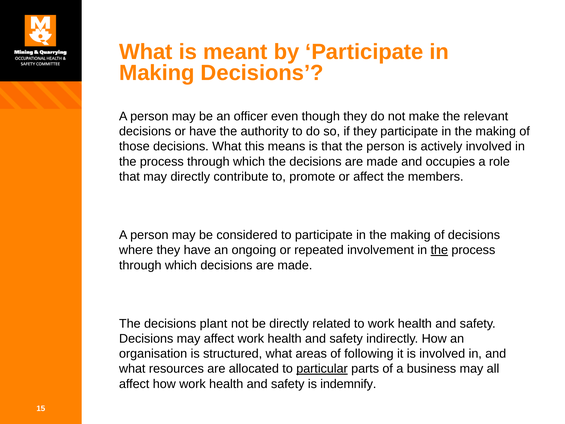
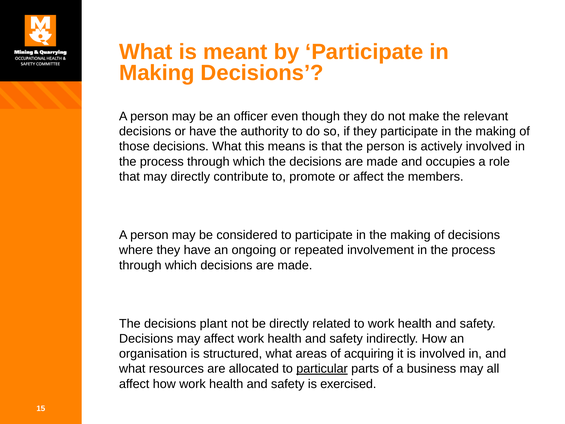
the underline: present -> none (439, 250)
following: following -> acquiring (369, 354)
indemnify: indemnify -> exercised (348, 384)
